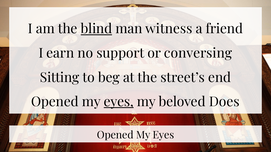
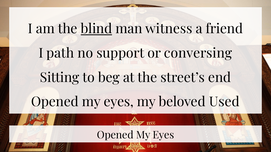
earn: earn -> path (60, 53)
eyes underline: present -> none (119, 102)
Does: Does -> Used (224, 102)
